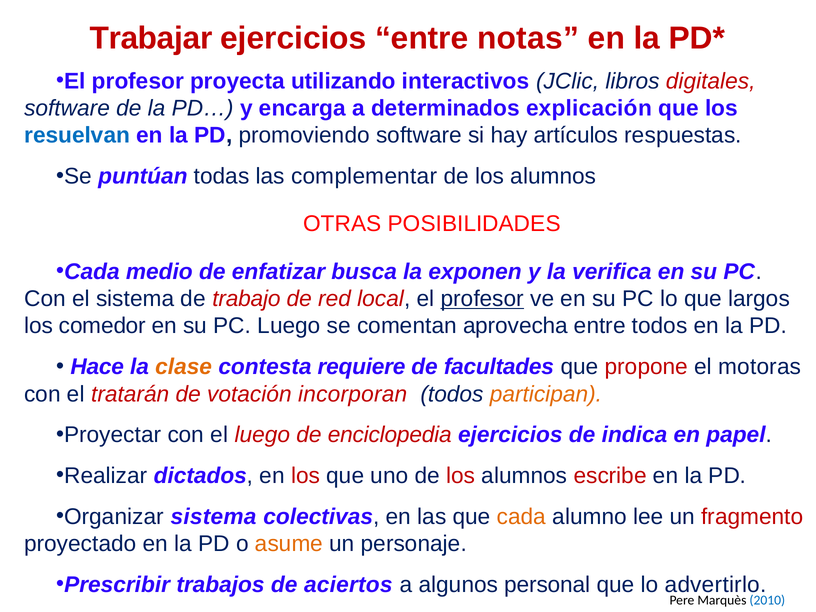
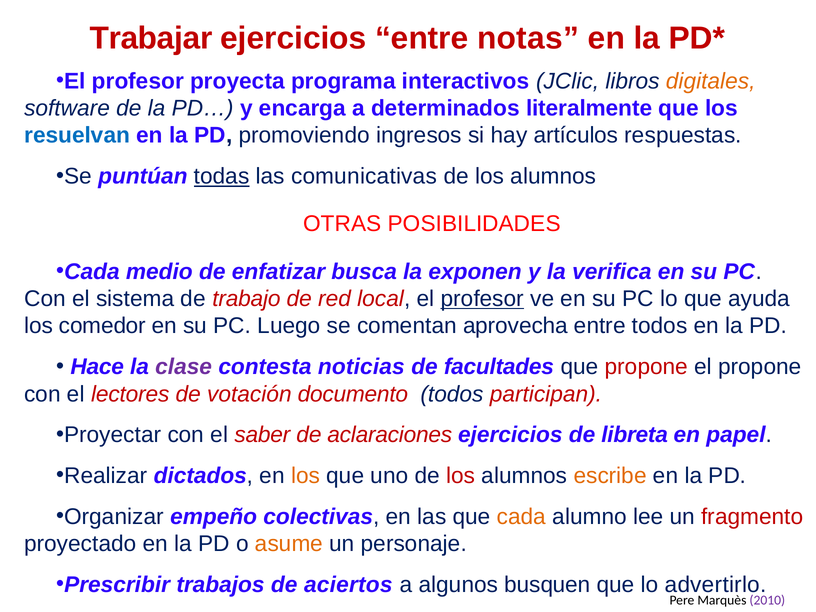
utilizando: utilizando -> programa (343, 81)
digitales colour: red -> orange (711, 81)
explicación: explicación -> literalmente (589, 108)
promoviendo software: software -> ingresos (419, 136)
todas underline: none -> present (222, 176)
complementar: complementar -> comunicativas (364, 176)
largos: largos -> ayuda (759, 299)
clase colour: orange -> purple (184, 367)
requiere: requiere -> noticias (361, 367)
el motoras: motoras -> propone (760, 367)
tratarán: tratarán -> lectores (130, 394)
incorporan: incorporan -> documento (353, 394)
participan colour: orange -> red (546, 394)
el luego: luego -> saber (262, 435)
enciclopedia: enciclopedia -> aclaraciones (390, 435)
indica: indica -> libreta (635, 435)
los colour: red -> orange (306, 476)
escribe colour: red -> orange (610, 476)
Organizar sistema: sistema -> empeño (214, 517)
personal: personal -> busquen (547, 585)
2010 colour: blue -> purple (767, 600)
